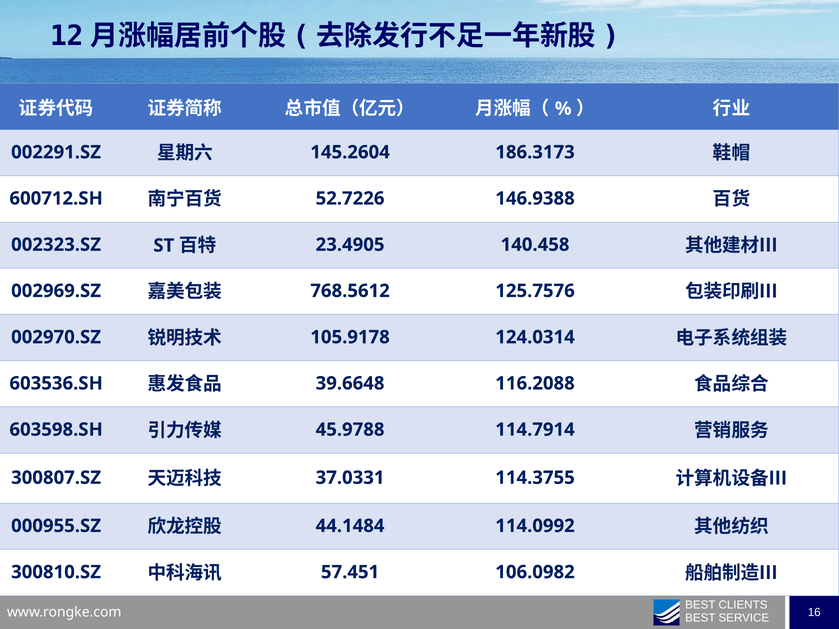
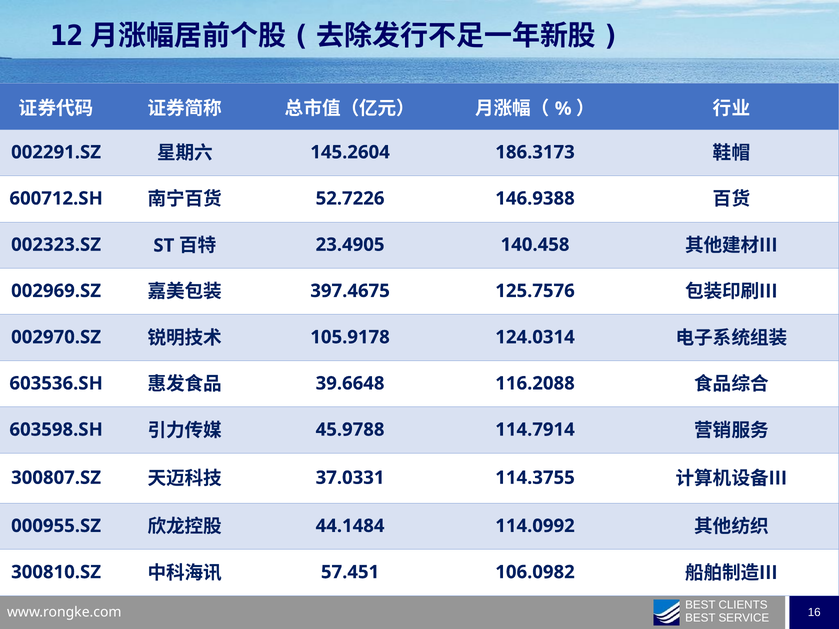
768.5612: 768.5612 -> 397.4675 (350, 291)
